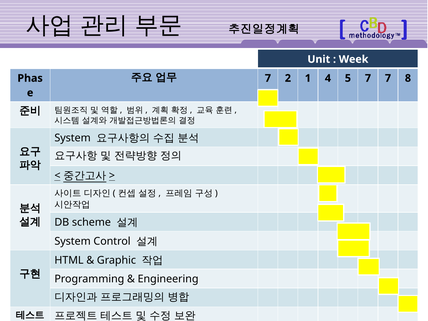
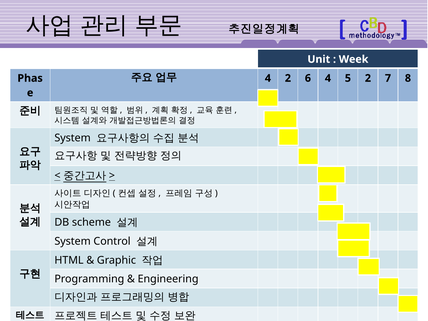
7: 7 -> 4 (268, 78)
1: 1 -> 6 (308, 78)
5 7: 7 -> 2 (368, 78)
